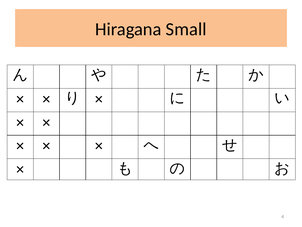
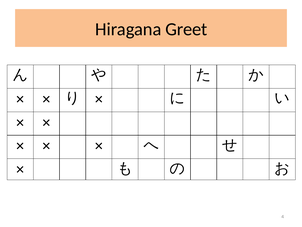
Small: Small -> Greet (186, 29)
